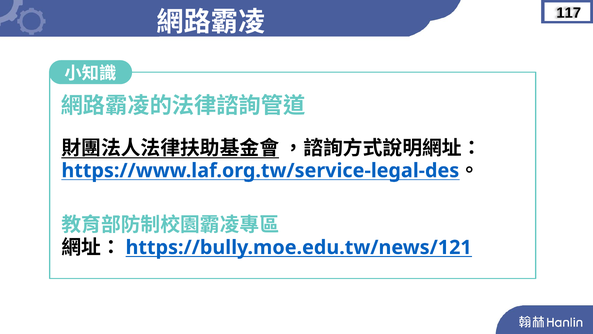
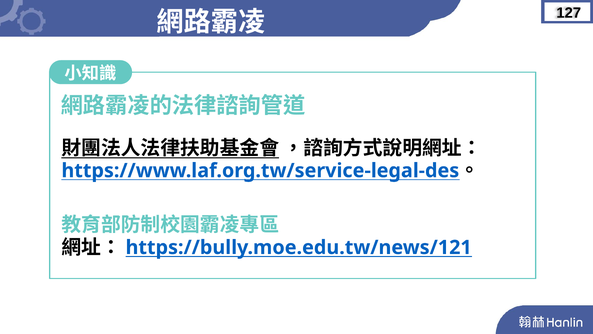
117: 117 -> 127 (569, 13)
